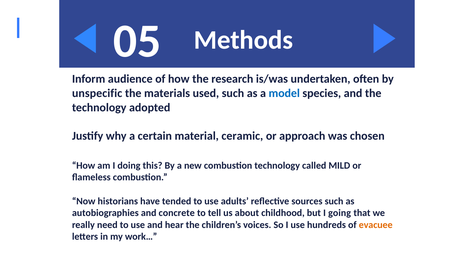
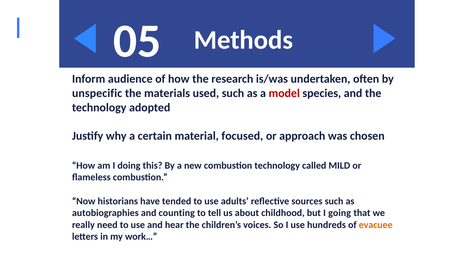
model colour: blue -> red (284, 93)
ceramic: ceramic -> focused (242, 136)
concrete: concrete -> counting (177, 213)
